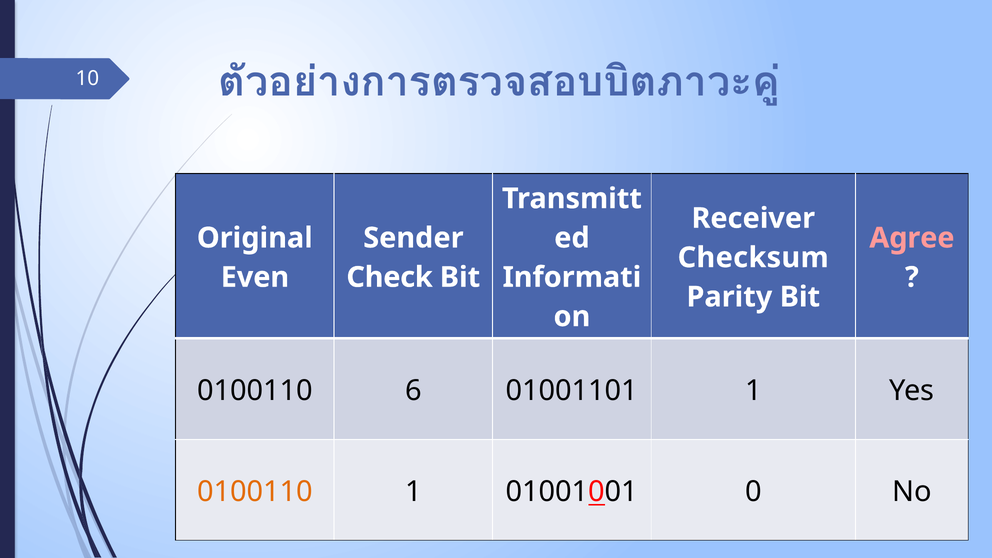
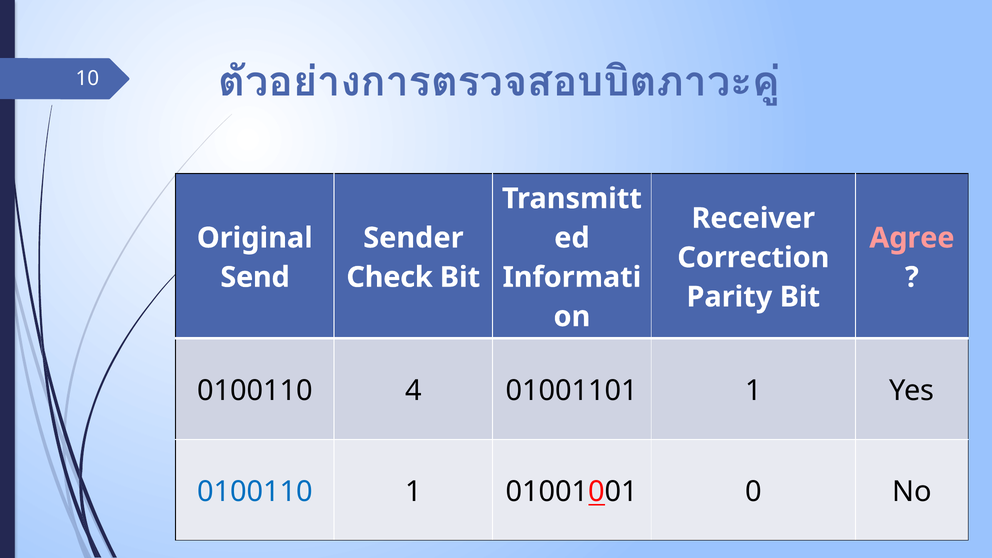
Checksum: Checksum -> Correction (753, 258)
Even: Even -> Send (255, 277)
6: 6 -> 4 (413, 390)
0100110 colour: orange -> blue (255, 491)
